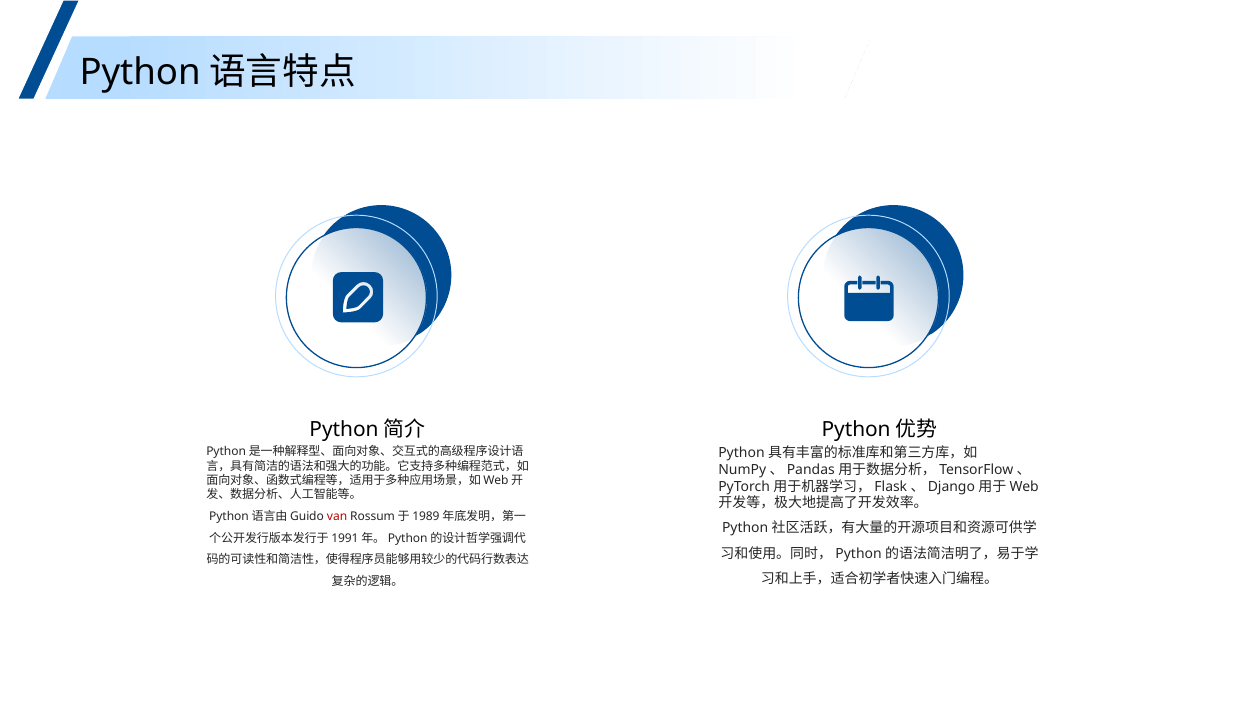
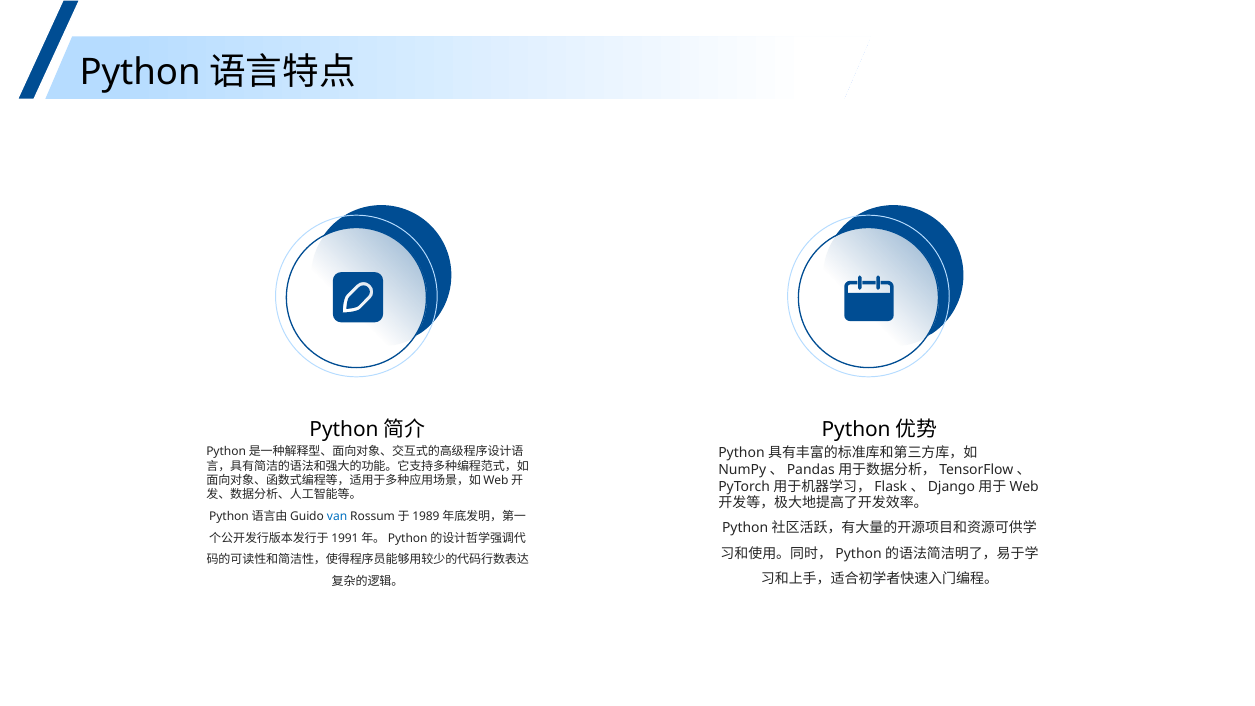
van colour: red -> blue (337, 516)
